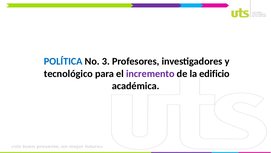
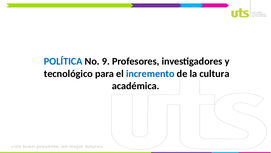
3: 3 -> 9 (106, 61)
incremento colour: purple -> blue (150, 73)
edificio: edificio -> cultura (214, 73)
